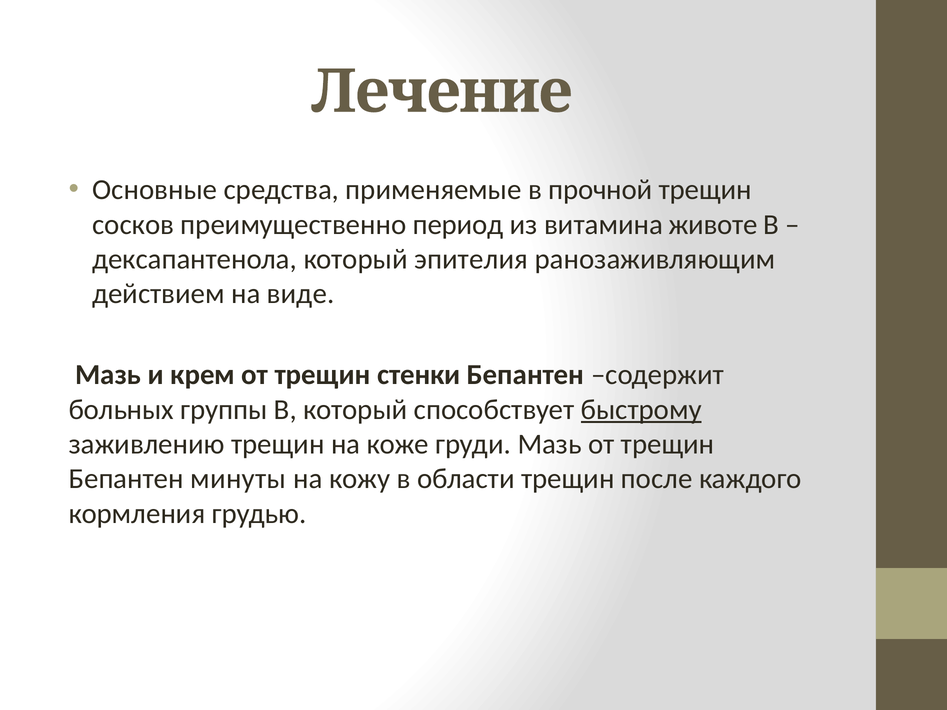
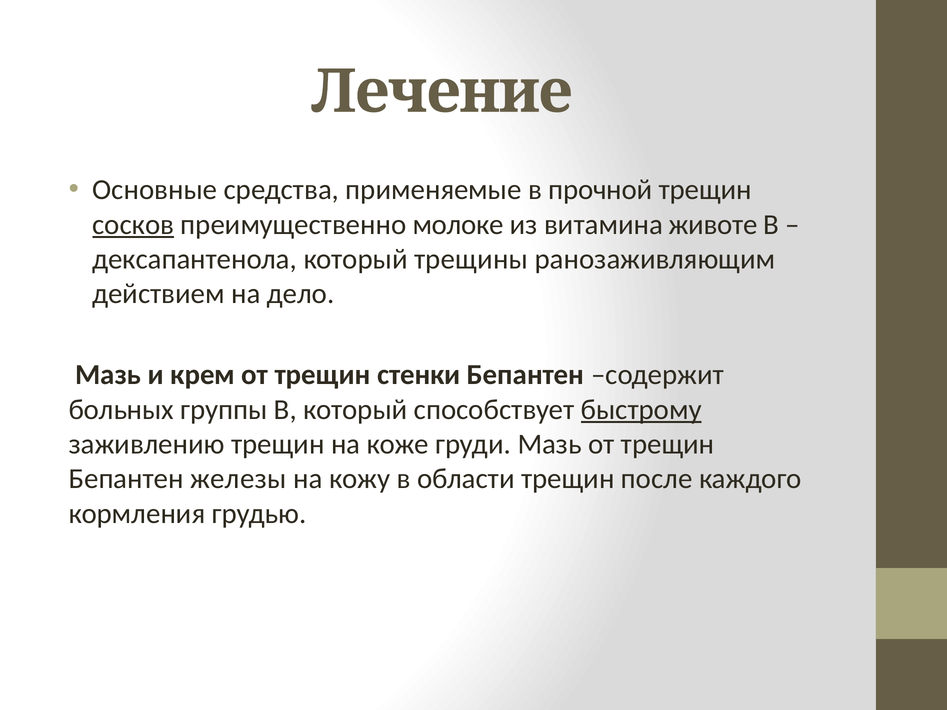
сосков underline: none -> present (133, 225)
период: период -> молоке (458, 225)
эпителия: эпителия -> трещины (471, 259)
виде: виде -> дело (301, 294)
минуты: минуты -> железы (238, 479)
